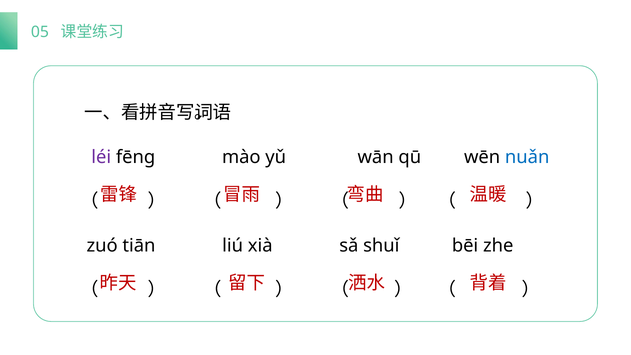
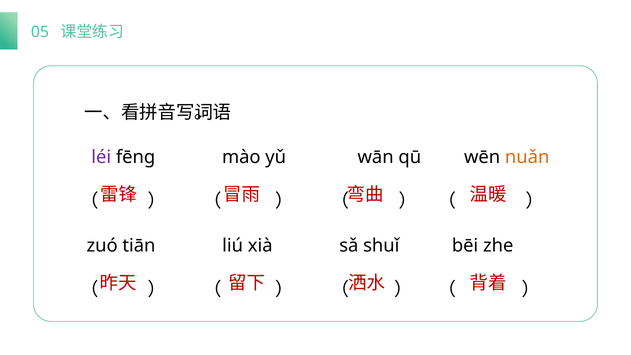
nuǎn colour: blue -> orange (527, 157)
